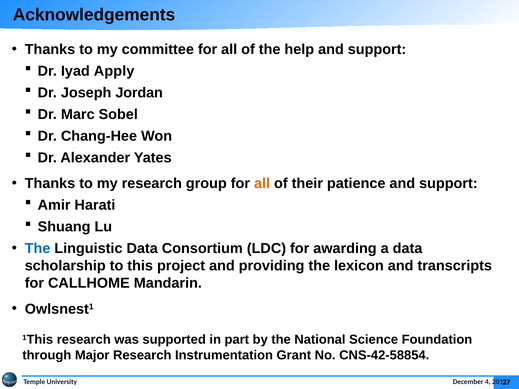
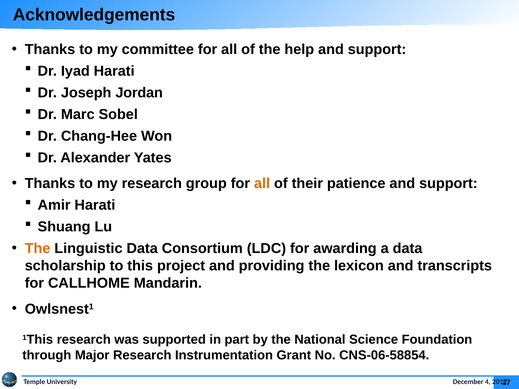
Iyad Apply: Apply -> Harati (114, 71)
The colour: blue -> orange (38, 249)
CNS-42-58854: CNS-42-58854 -> CNS-06-58854 (384, 356)
